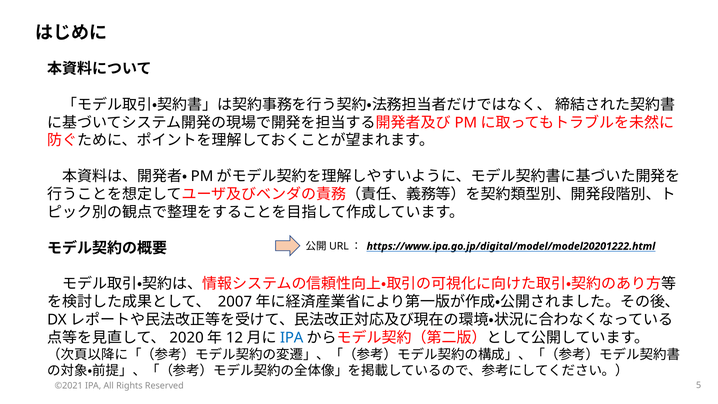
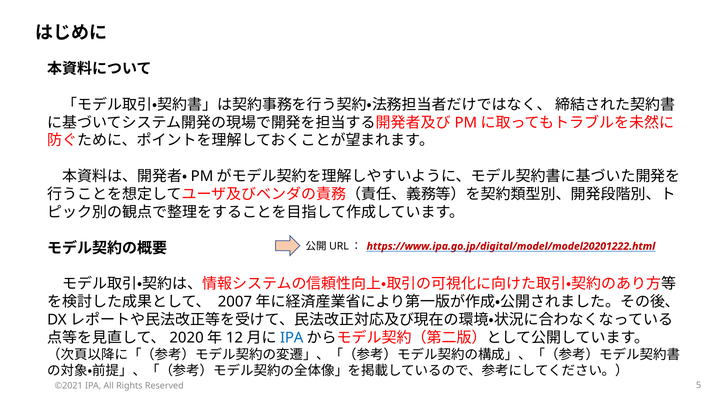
https://www.ipa.go.jp/digital/model/model20201222.html colour: black -> red (511, 246)
